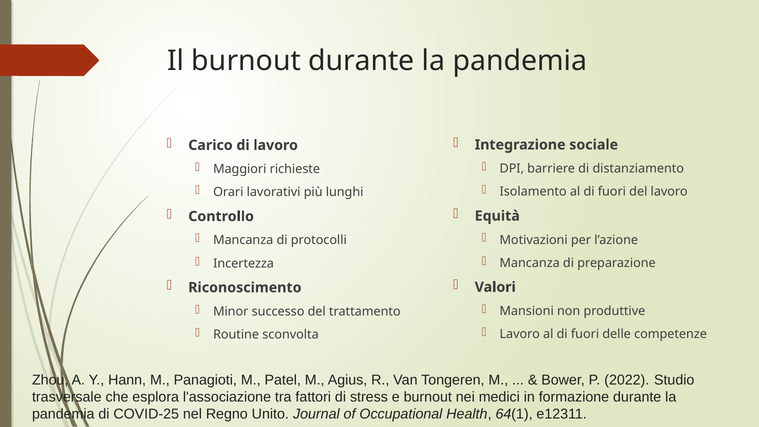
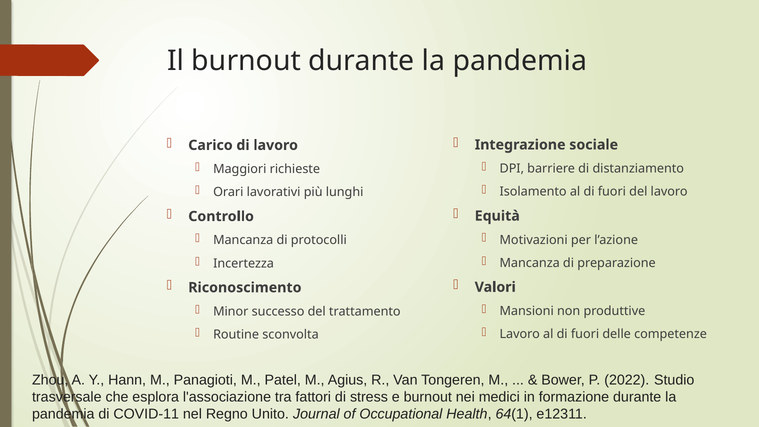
COVID-25: COVID-25 -> COVID-11 (146, 414)
